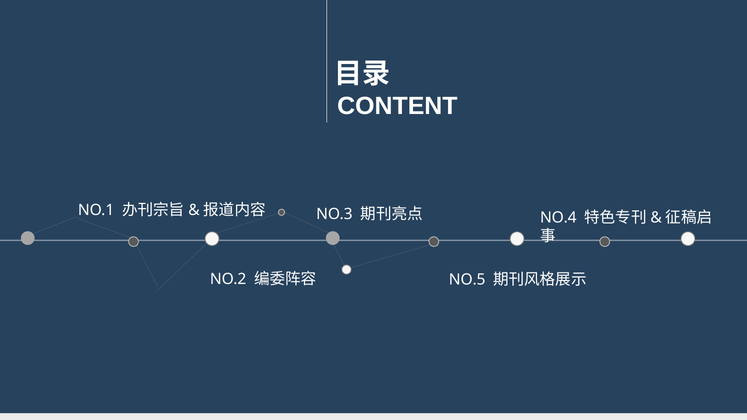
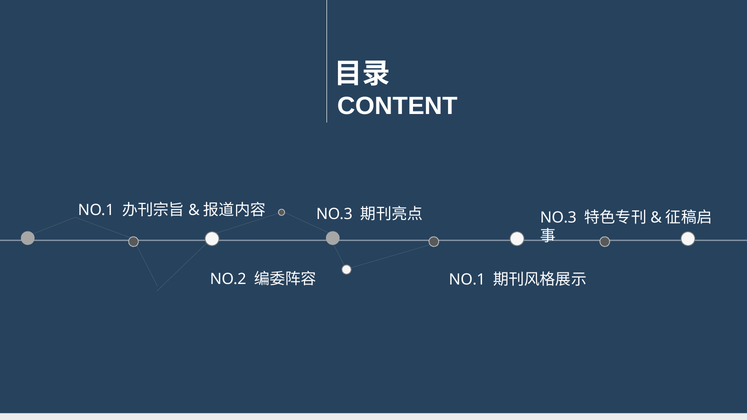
NO.4: NO.4 -> NO.3 (558, 218)
NO.5: NO.5 -> NO.1 (467, 280)
